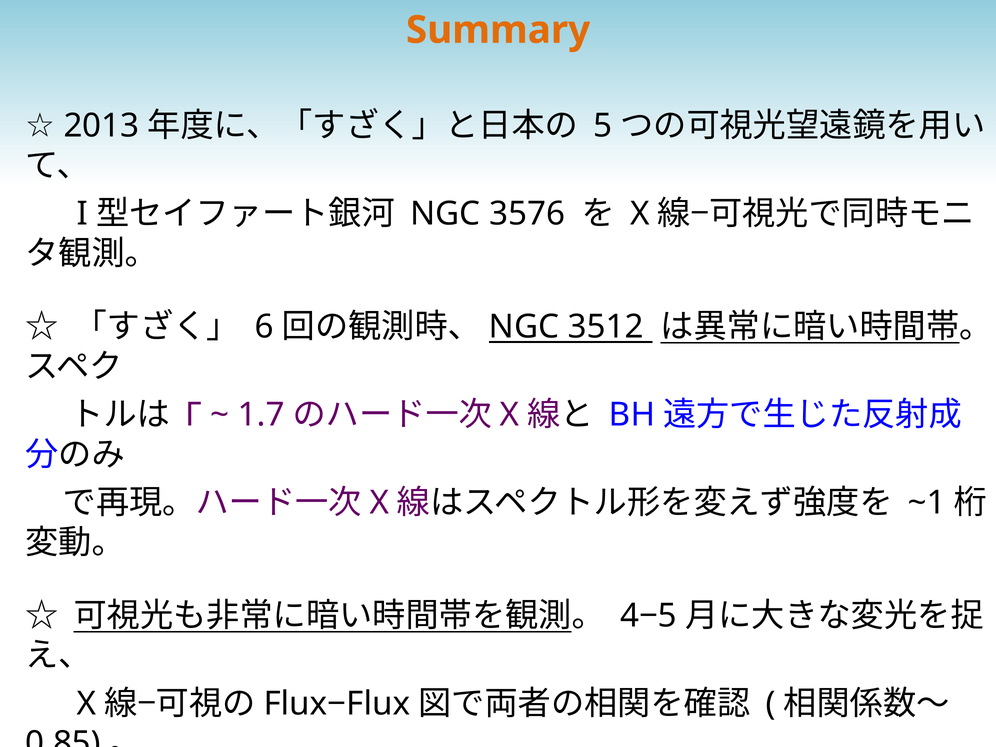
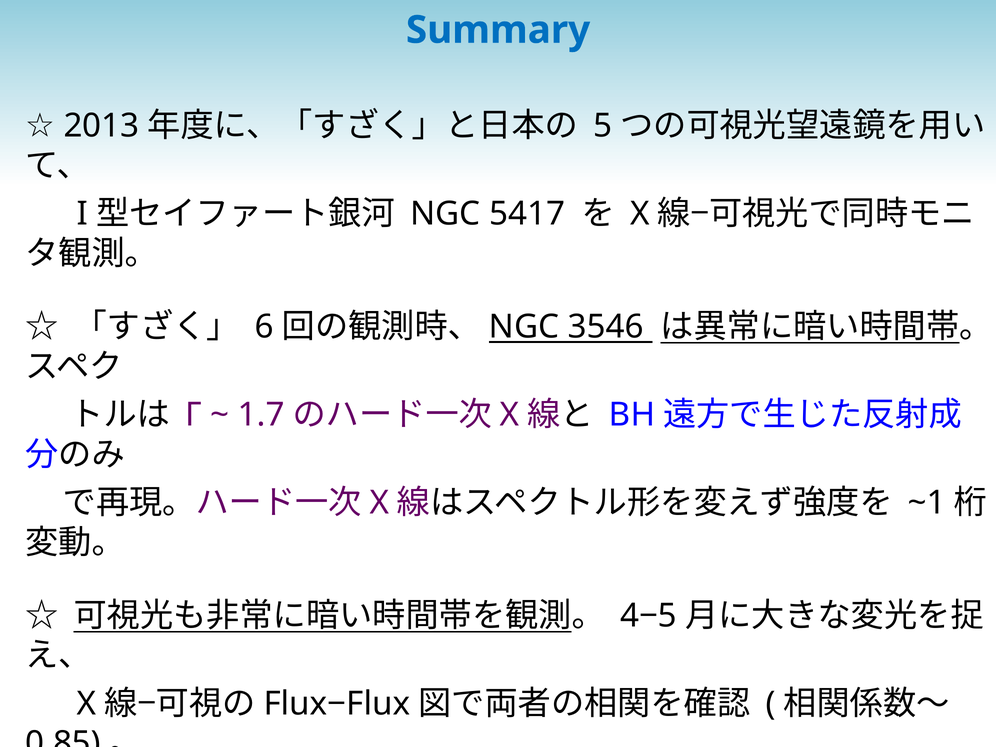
Summary colour: orange -> blue (498, 30)
3576: 3576 -> 5417 (527, 214)
3512: 3512 -> 3546 (606, 327)
